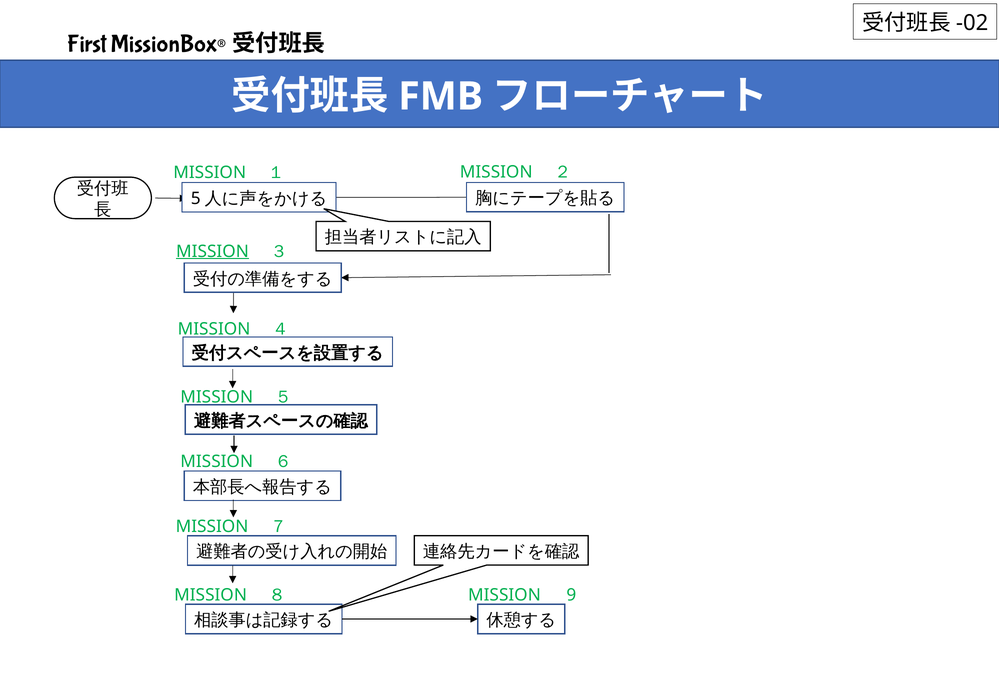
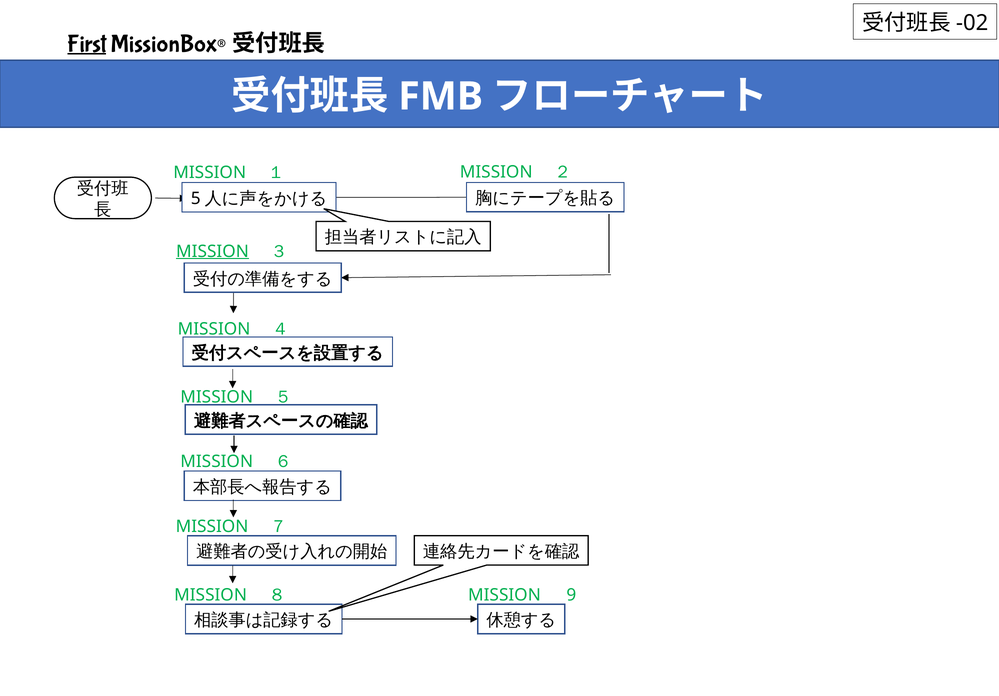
First underline: none -> present (87, 43)
